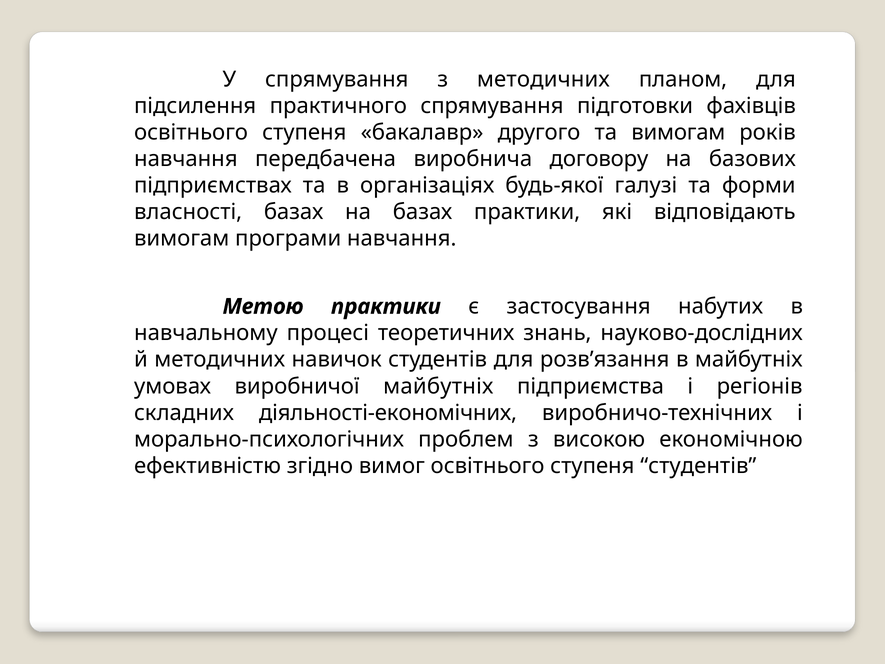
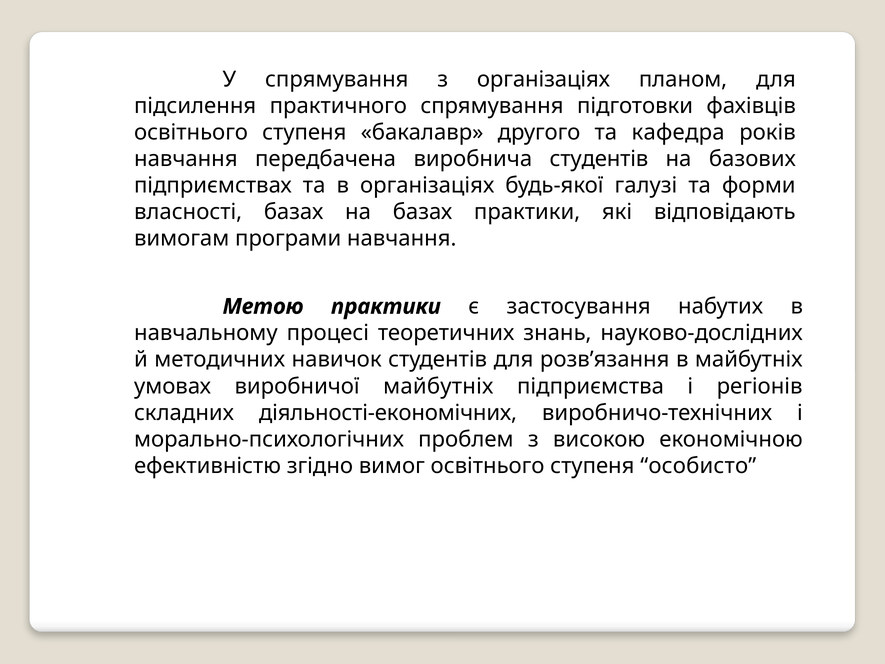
з методичних: методичних -> організаціях (544, 79)
та вимогам: вимогам -> кафедра (678, 132)
виробнича договору: договору -> студентів (599, 159)
ступеня студентів: студентів -> особисто (698, 466)
